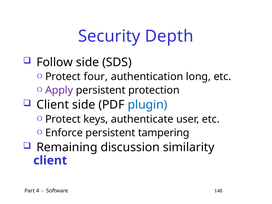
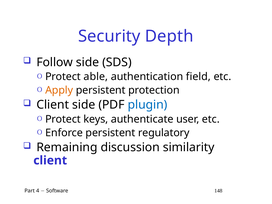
four: four -> able (96, 77)
long: long -> field (198, 77)
Apply colour: purple -> orange (59, 90)
tampering: tampering -> regulatory (164, 133)
